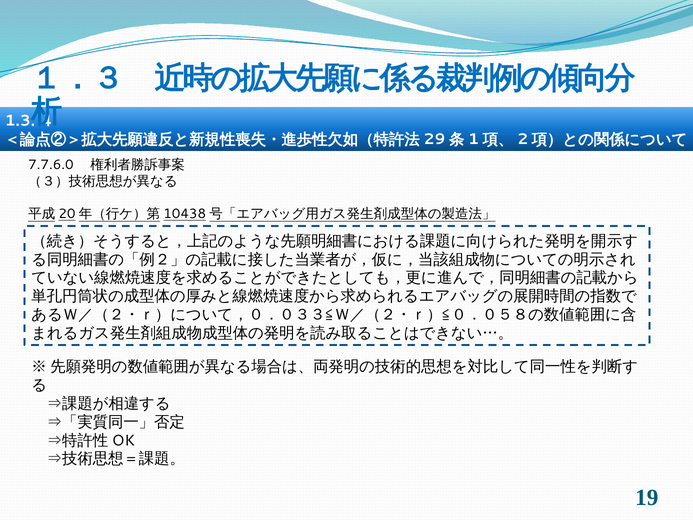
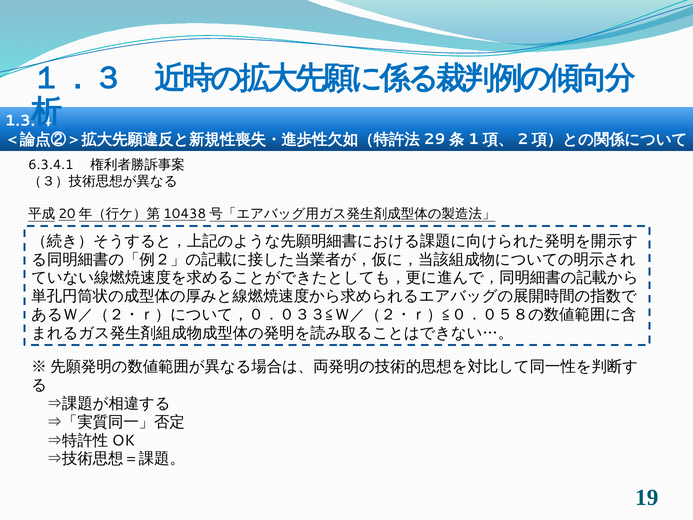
7.7.6.0: 7.7.6.0 -> 6.3.4.1 (51, 165)
